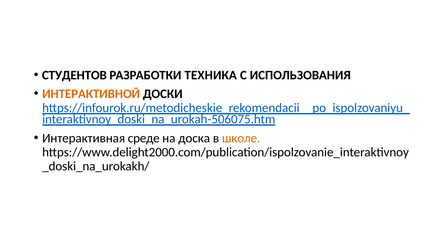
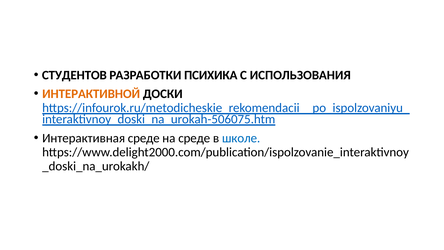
ТЕХНИКА: ТЕХНИКА -> ПСИХИКА (211, 75)
на доска: доска -> среде (194, 138)
школе colour: orange -> blue (241, 138)
